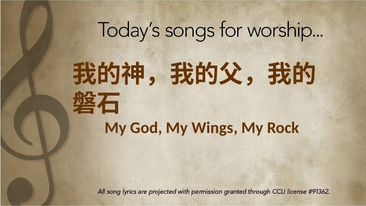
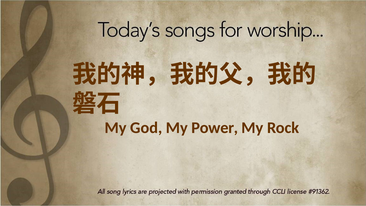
Wings: Wings -> Power (215, 128)
